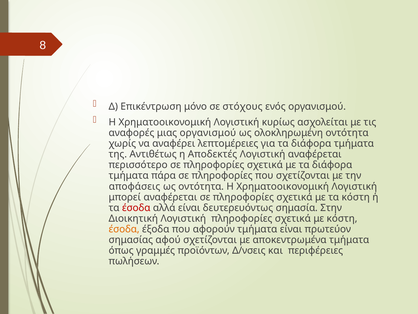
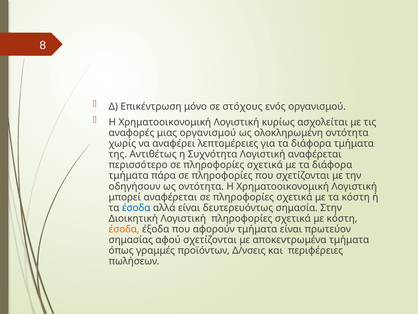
Αποδεκτές: Αποδεκτές -> Συχνότητα (213, 154)
αποφάσεις: αποφάσεις -> οδηγήσουν (135, 186)
έσοδα colour: red -> blue (136, 207)
